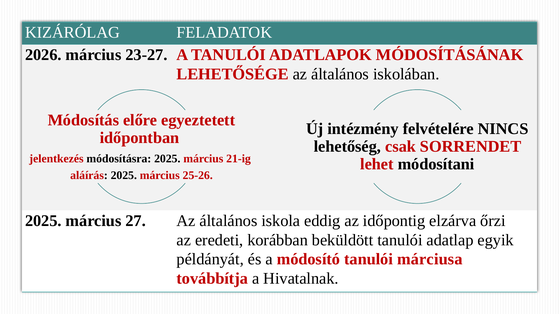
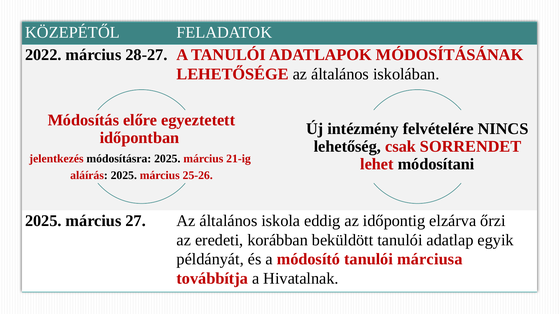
KIZÁRÓLAG: KIZÁRÓLAG -> KÖZEPÉTŐL (72, 32)
2026: 2026 -> 2022 (43, 55)
23-27: 23-27 -> 28-27 (146, 55)
